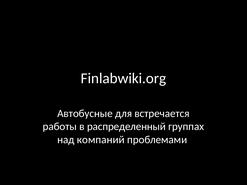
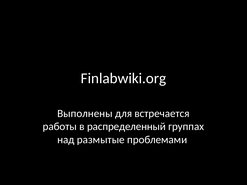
Автобусные: Автобусные -> Выполнены (85, 114)
компаний: компаний -> размытые (101, 140)
